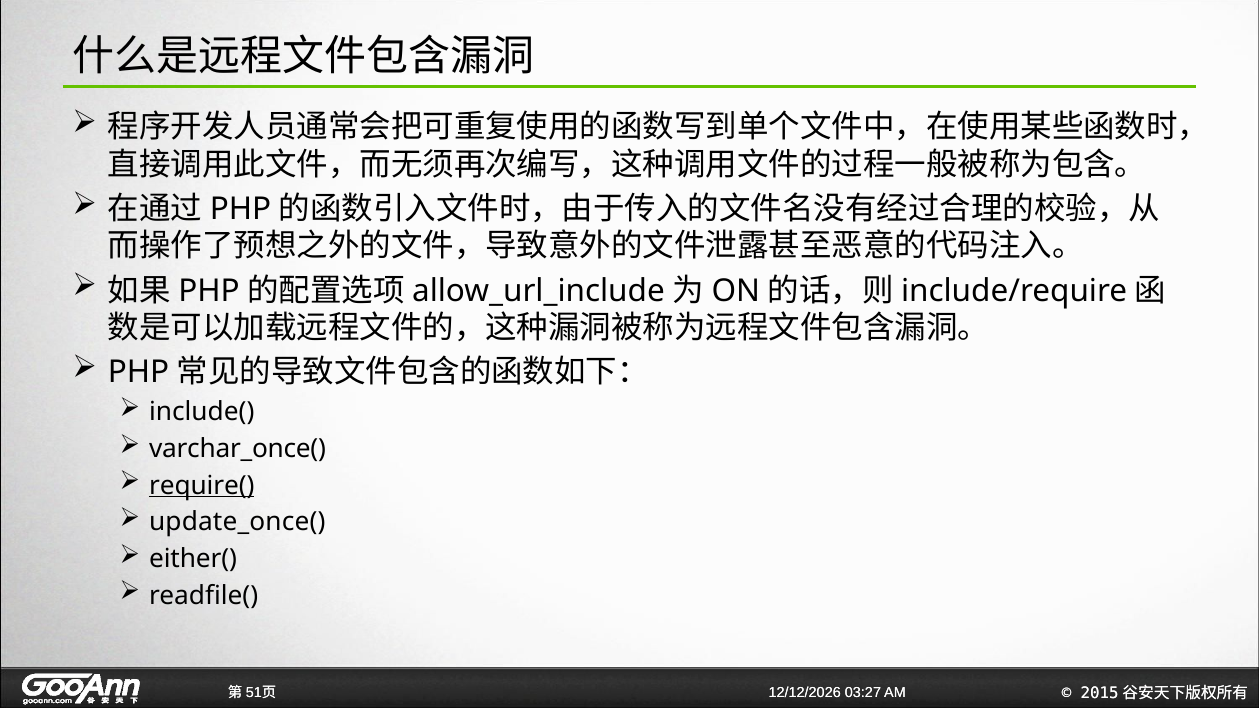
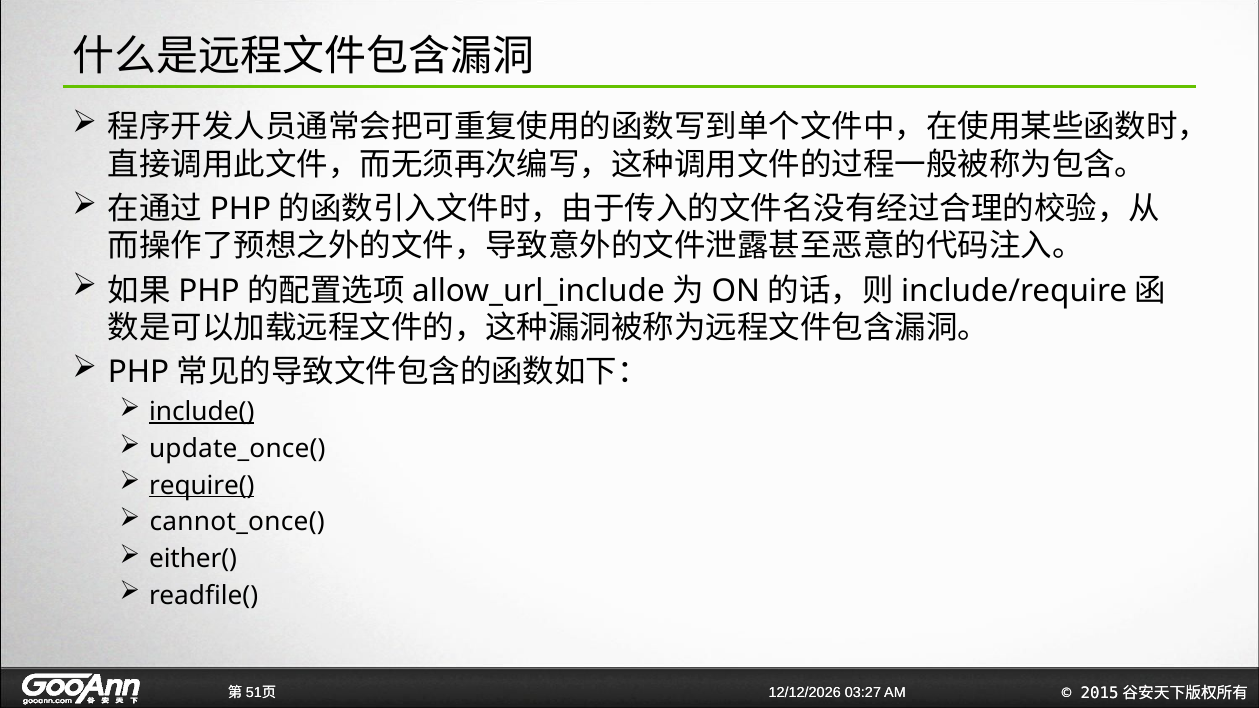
include( underline: none -> present (202, 412)
varchar_once(: varchar_once( -> update_once( (237, 449)
update_once(: update_once( -> cannot_once( (237, 522)
